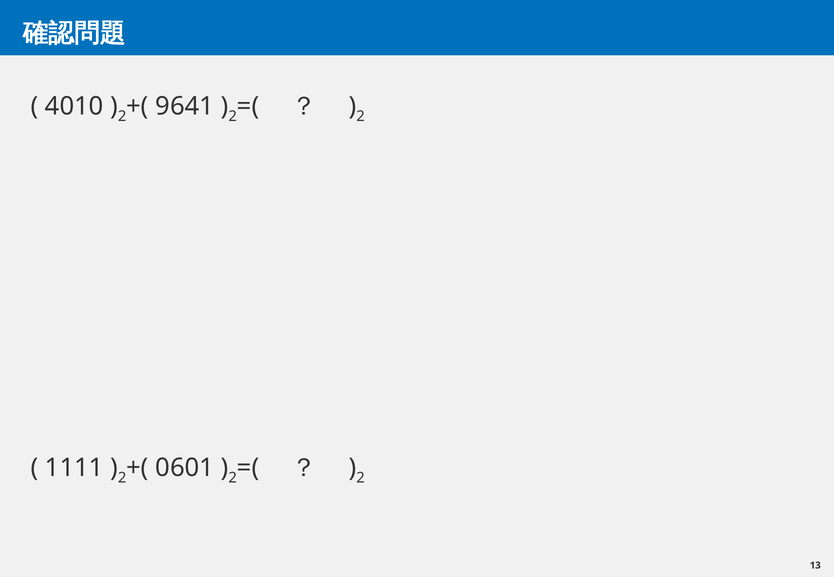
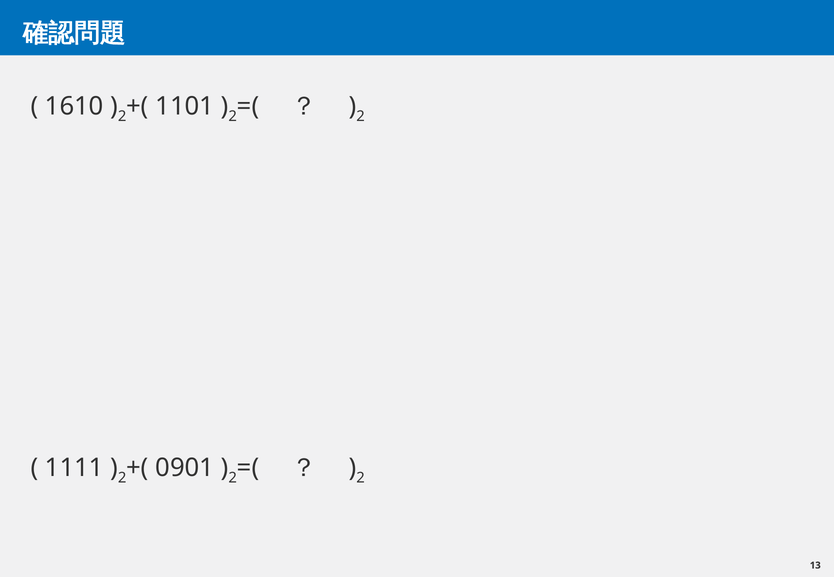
4010: 4010 -> 1610 (74, 107)
9641: 9641 -> 1101 (185, 107)
0601: 0601 -> 0901 (185, 468)
